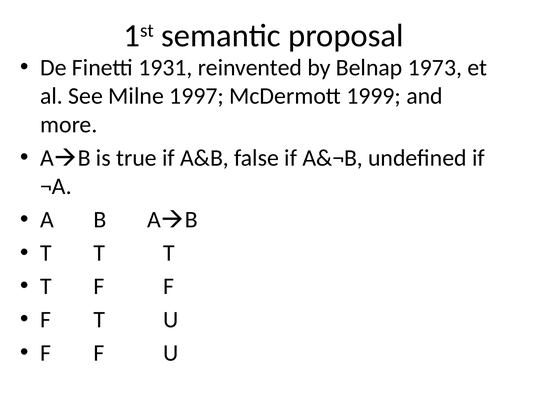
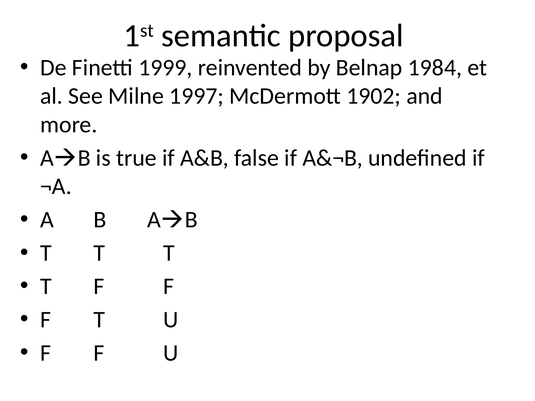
1931: 1931 -> 1999 (165, 68)
1973: 1973 -> 1984 (435, 68)
1999: 1999 -> 1902 (374, 96)
